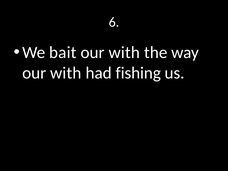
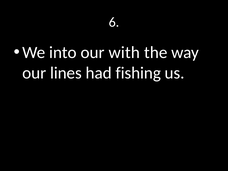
bait: bait -> into (63, 52)
with: with -> lines (66, 73)
